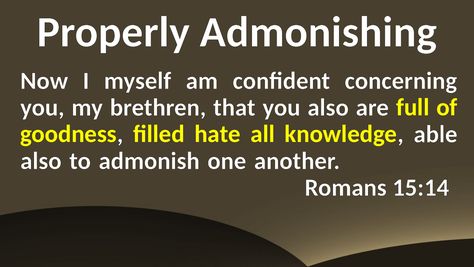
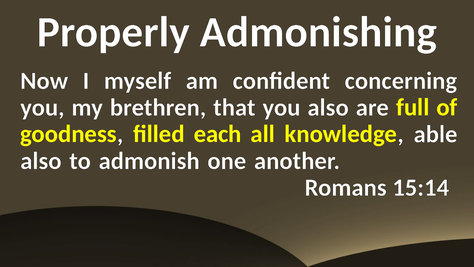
hate: hate -> each (218, 134)
